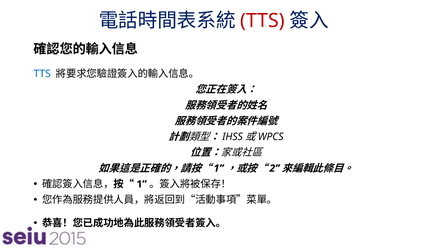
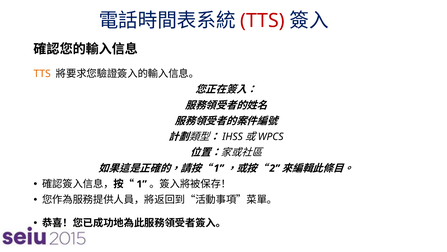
TTS colour: blue -> orange (42, 74)
